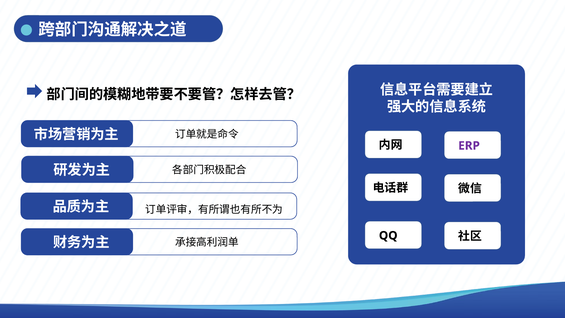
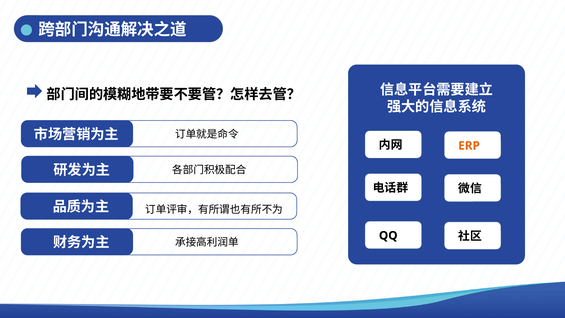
ERP colour: purple -> orange (469, 146)
